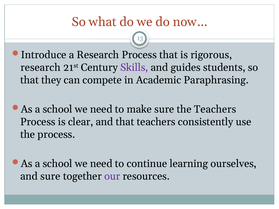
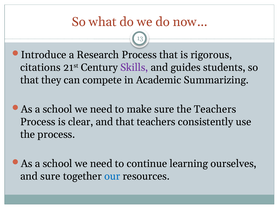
research: research -> citations (40, 68)
Paraphrasing: Paraphrasing -> Summarizing (216, 80)
our colour: purple -> blue (112, 176)
